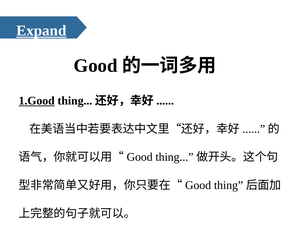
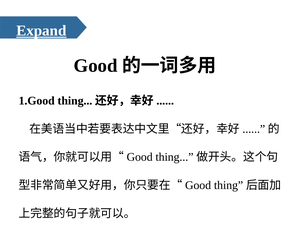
1.Good underline: present -> none (37, 101)
